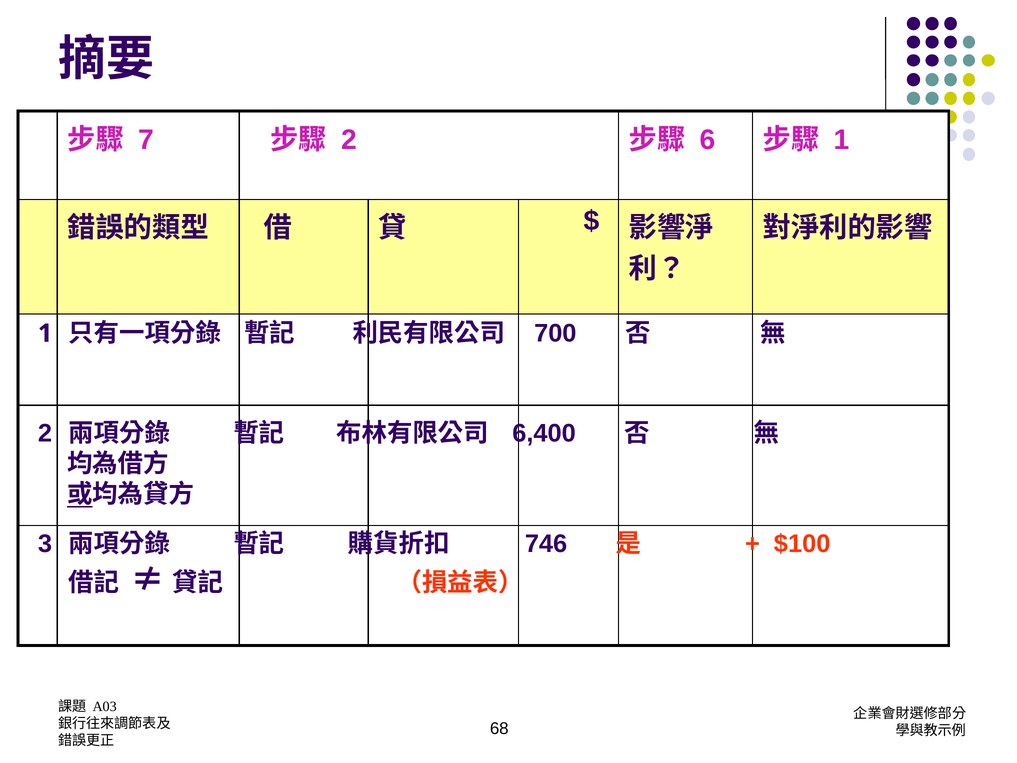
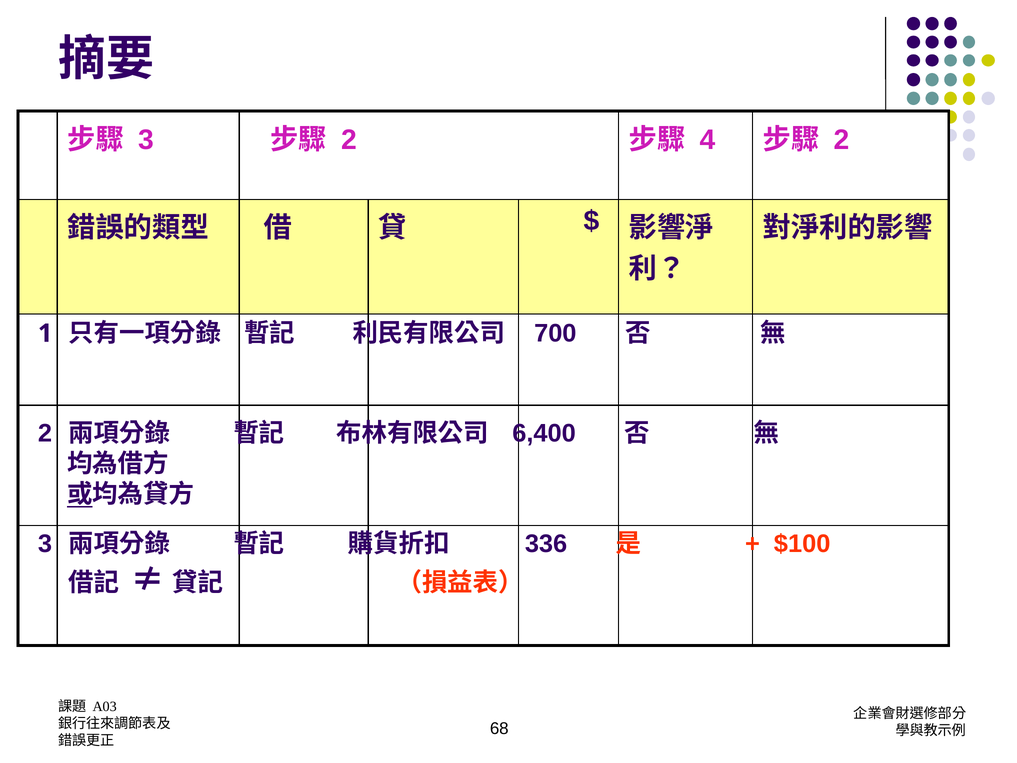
7: 7 -> 3 (146, 140)
6: 6 -> 4 (708, 140)
1: 1 -> 2 (842, 140)
746: 746 -> 336 (546, 544)
